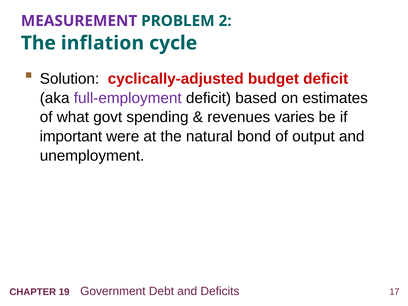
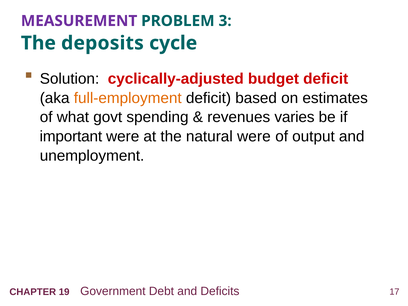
2: 2 -> 3 (225, 21)
inflation: inflation -> deposits (102, 43)
full-employment colour: purple -> orange (128, 98)
natural bond: bond -> were (254, 137)
